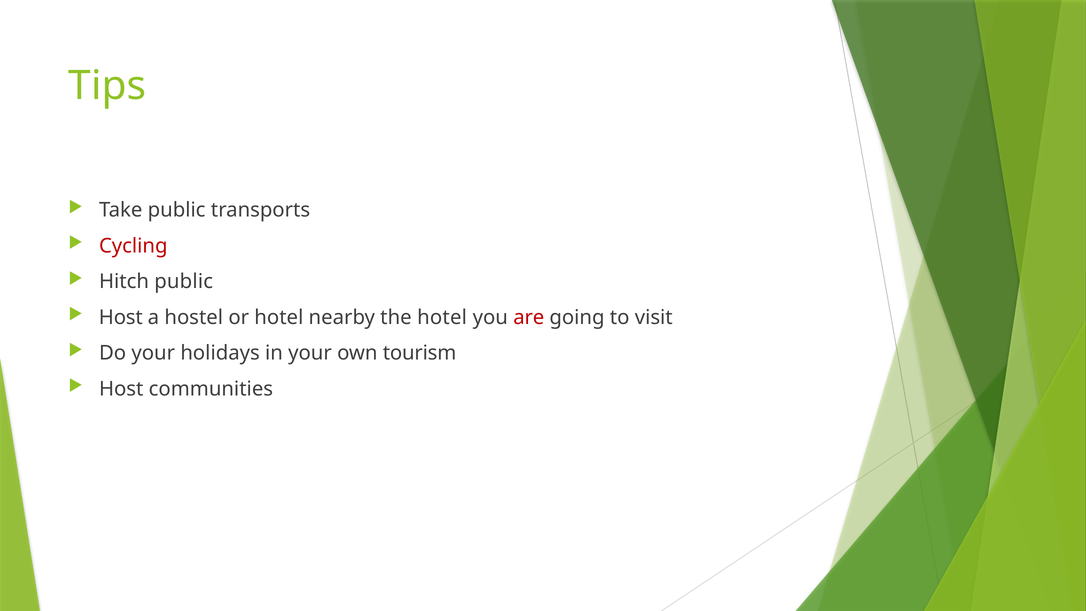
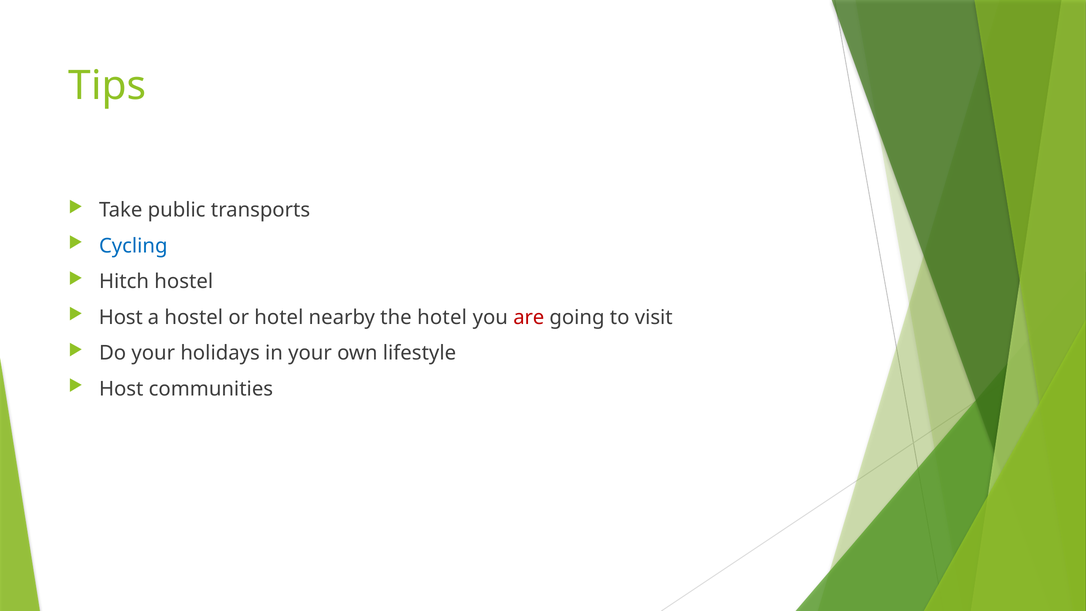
Cycling colour: red -> blue (133, 246)
Hitch public: public -> hostel (184, 282)
tourism: tourism -> lifestyle (419, 353)
